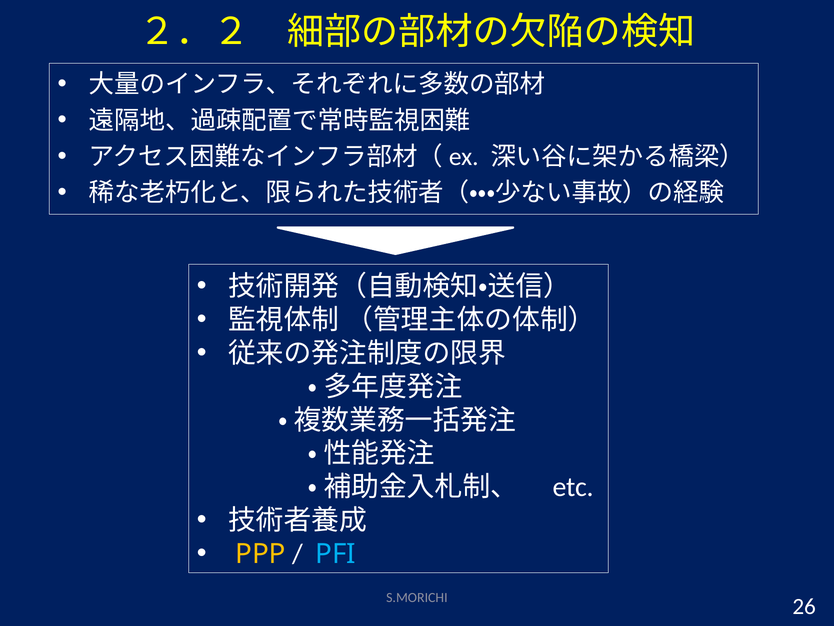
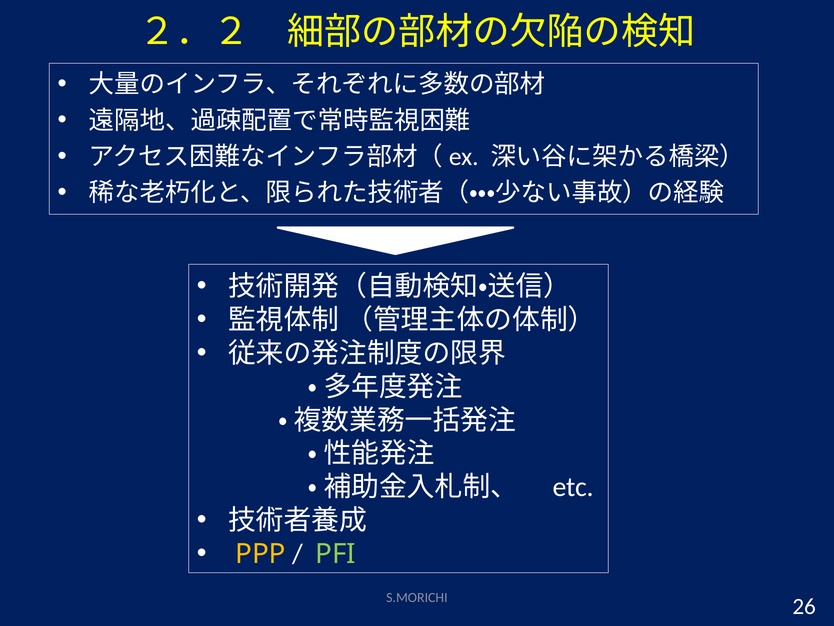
PFI colour: light blue -> light green (336, 553)
